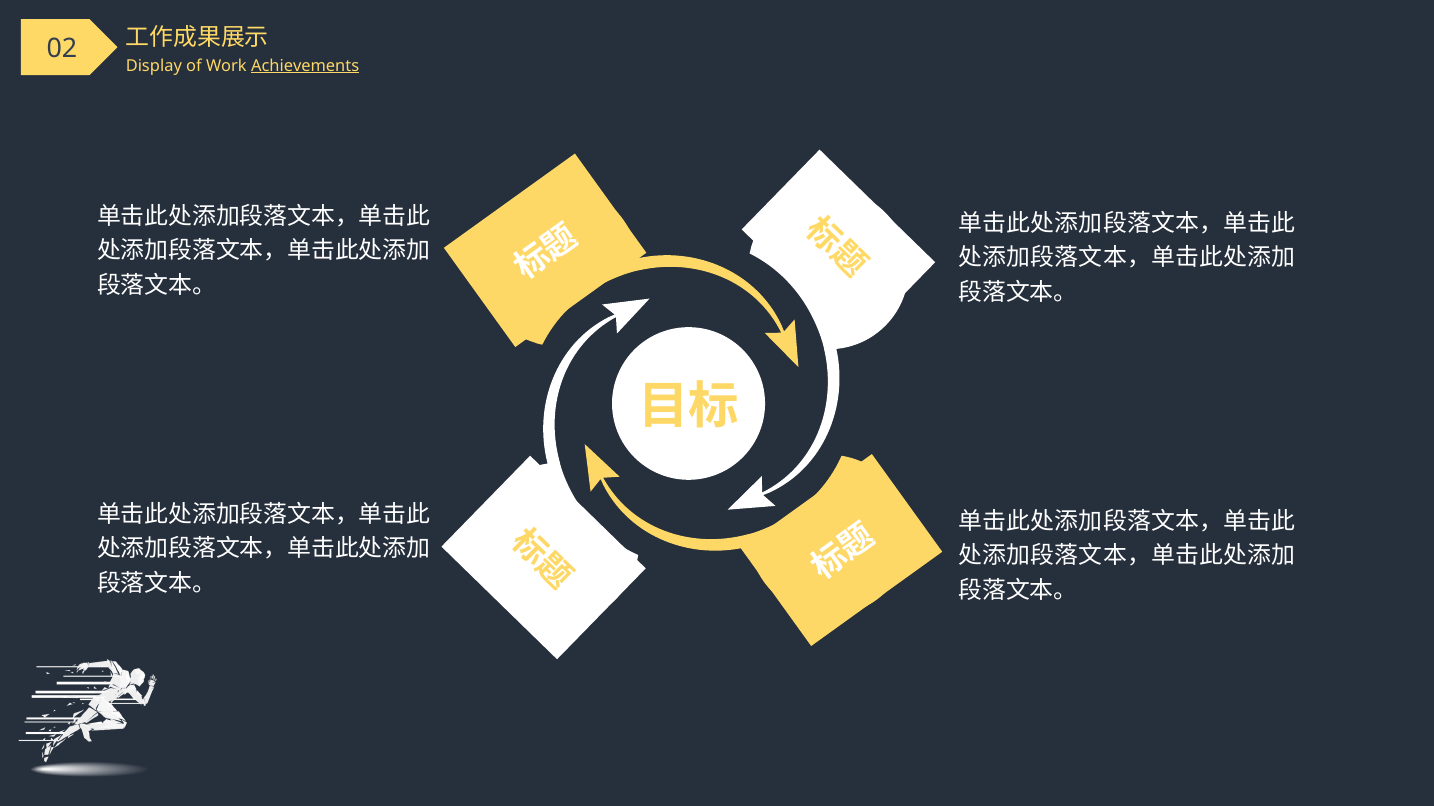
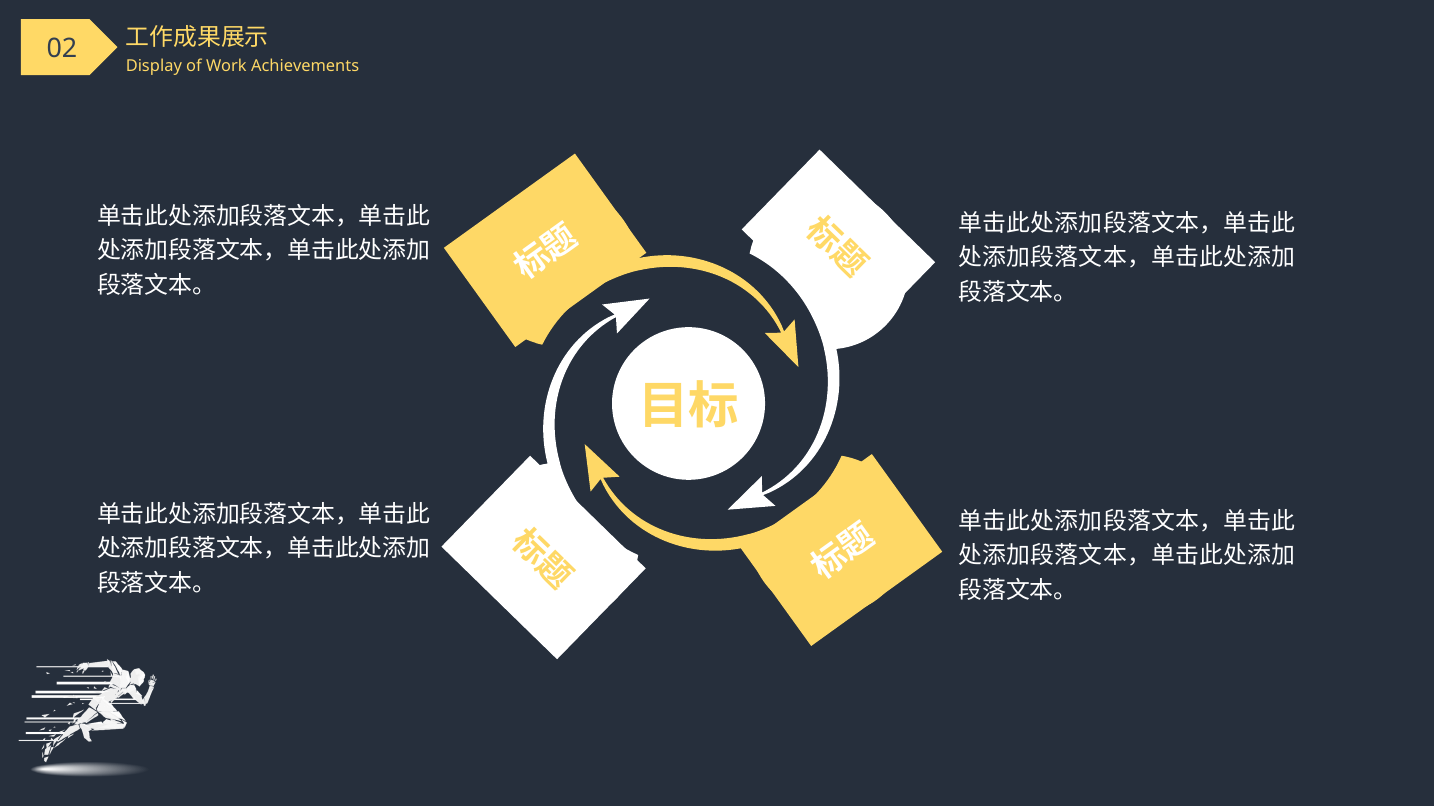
Achievements underline: present -> none (305, 66)
